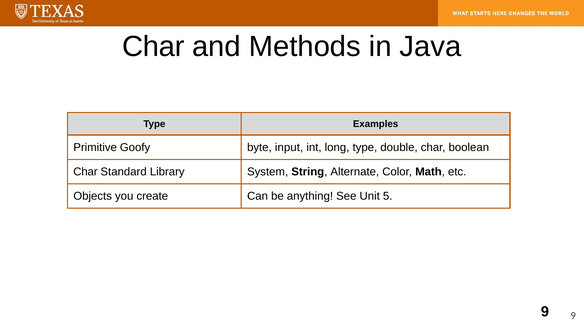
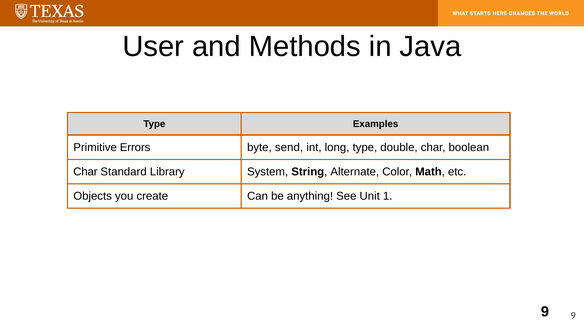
Char: Char -> User (153, 47)
Goofy: Goofy -> Errors (135, 148)
input: input -> send (289, 148)
5: 5 -> 1 (388, 196)
